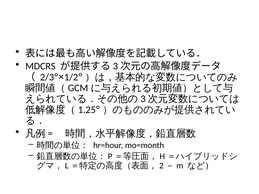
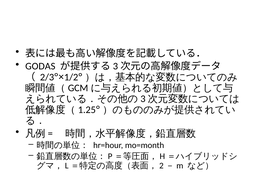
MDCRS: MDCRS -> GODAS (40, 66)
